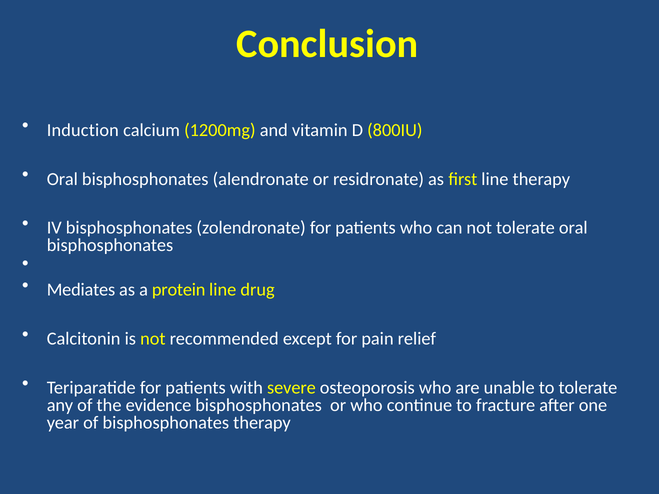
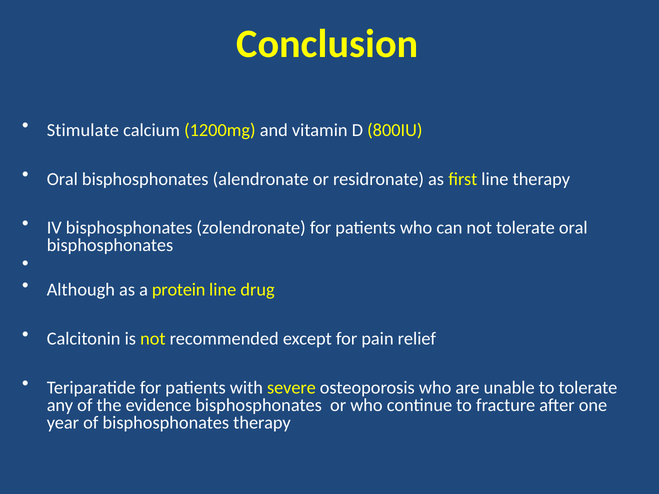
Induction: Induction -> Stimulate (83, 130)
Mediates: Mediates -> Although (81, 290)
